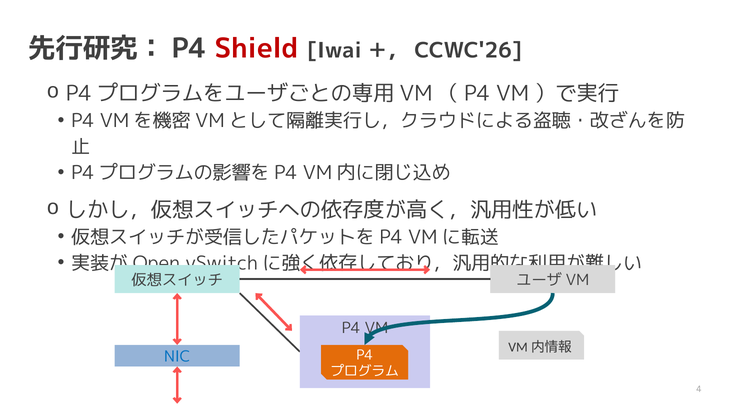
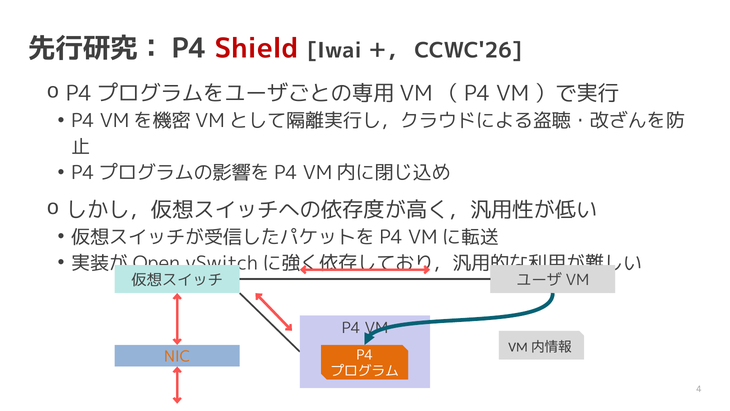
NIC colour: blue -> orange (177, 356)
